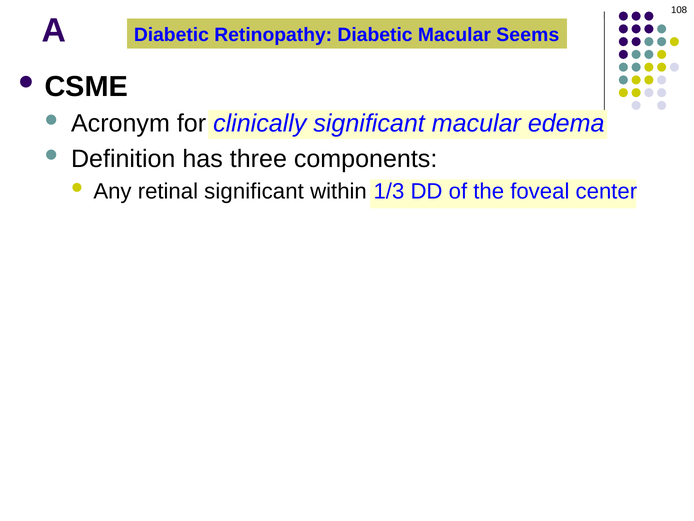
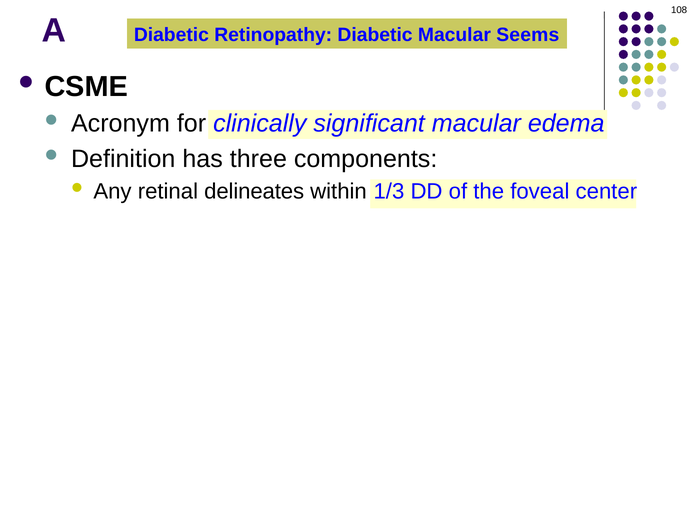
retinal significant: significant -> delineates (254, 191)
